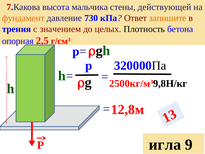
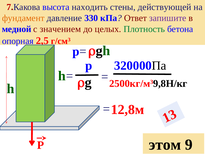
мальчика: мальчика -> находить (90, 7)
730: 730 -> 330 (91, 18)
запишите colour: orange -> purple (168, 18)
трения: трения -> медной (17, 29)
Плотность colour: black -> green (144, 29)
игла: игла -> этом (165, 144)
